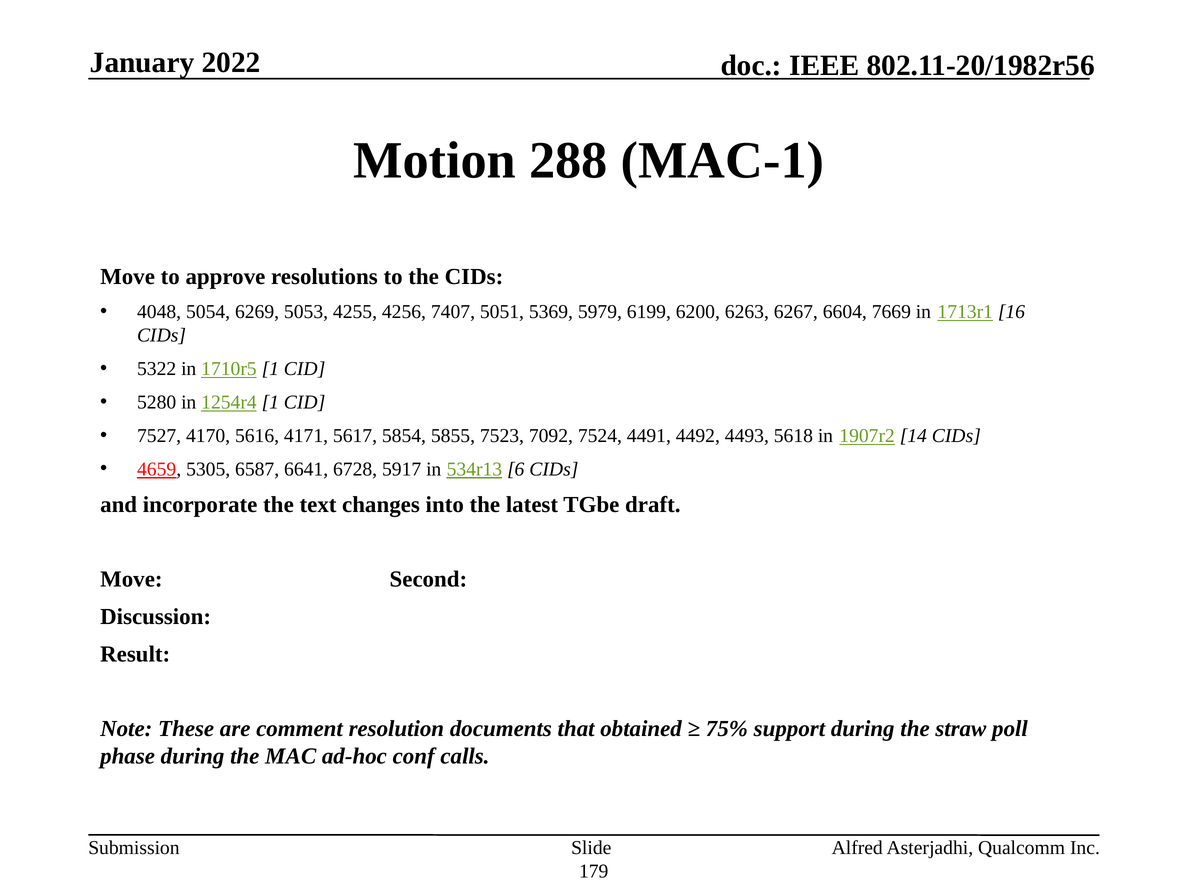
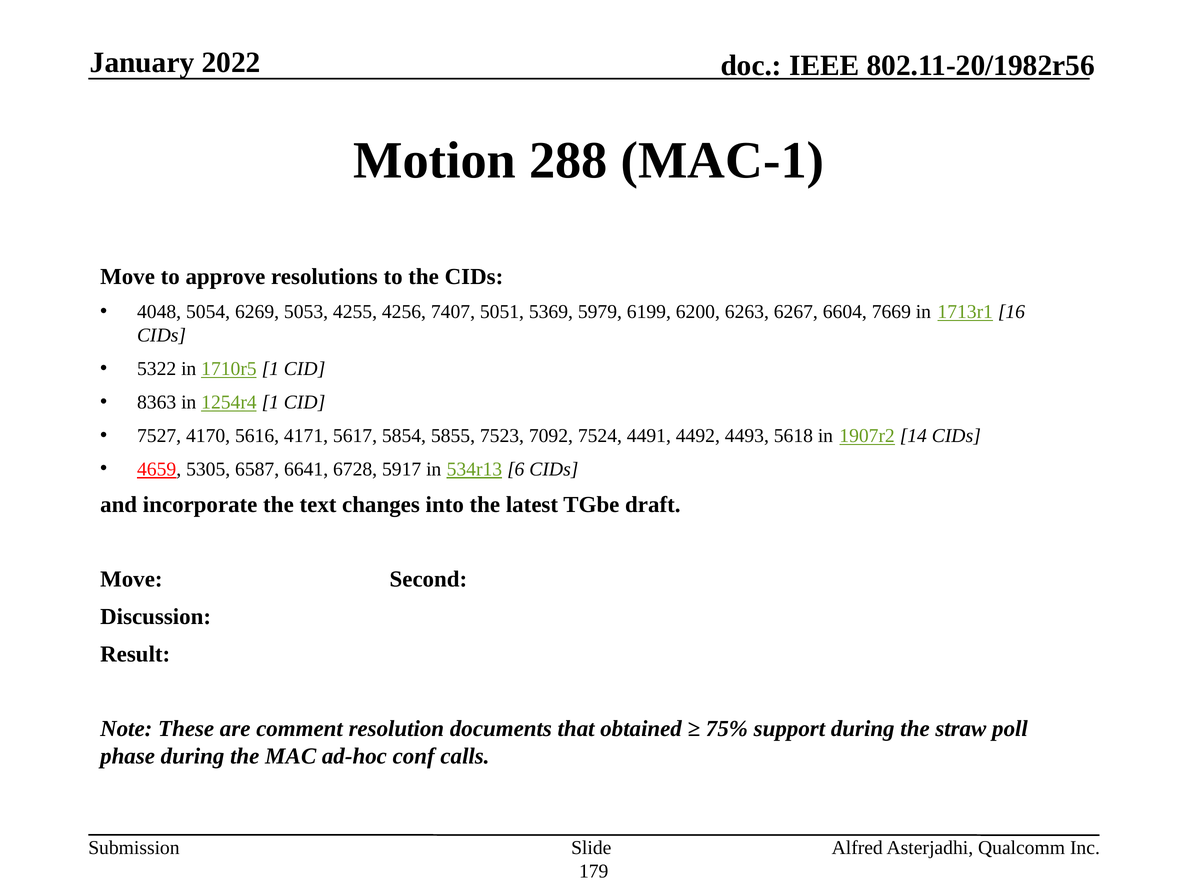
5280: 5280 -> 8363 (157, 402)
